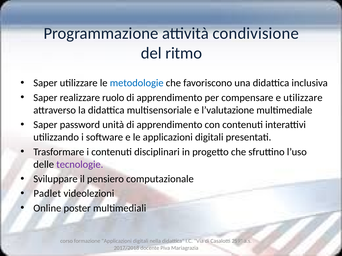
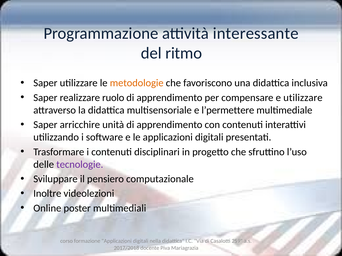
condivisione: condivisione -> interessante (256, 33)
metodologie colour: blue -> orange (137, 83)
l’valutazione: l’valutazione -> l’permettere (228, 110)
password: password -> arricchire (80, 125)
Padlet: Padlet -> Inoltre (47, 194)
